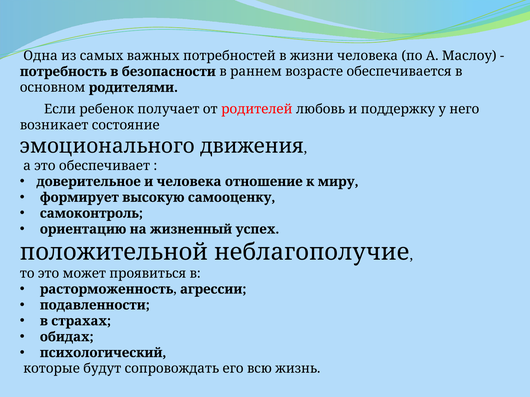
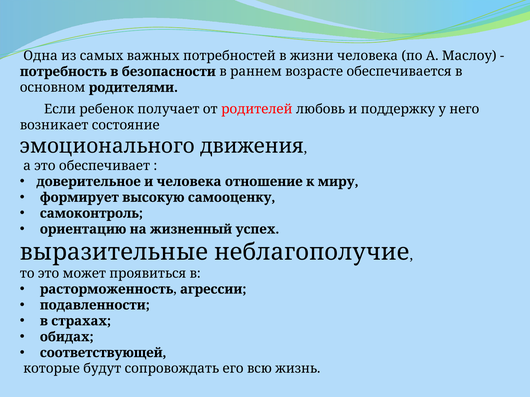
положительной: положительной -> выразительные (114, 252)
психологический: психологический -> соответствующей (103, 353)
